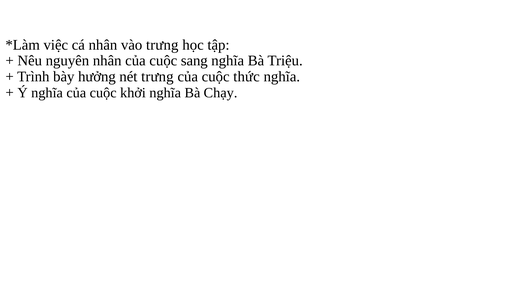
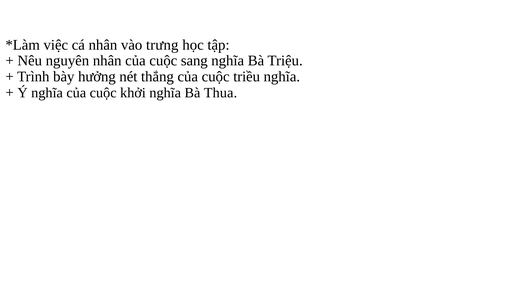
nét trưng: trưng -> thắng (157, 77)
thức: thức -> triều (247, 77)
Chạy: Chạy -> Thua (220, 93)
